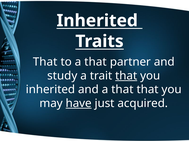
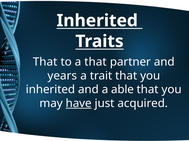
study: study -> years (62, 76)
that underline: present -> none (126, 76)
and a that: that -> able (123, 90)
